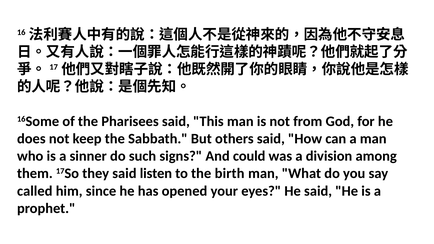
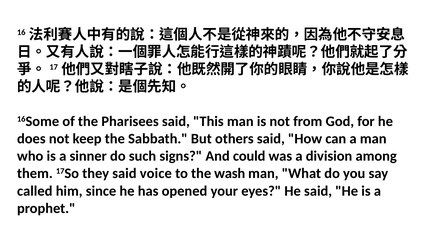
listen: listen -> voice (156, 174)
birth: birth -> wash (230, 174)
